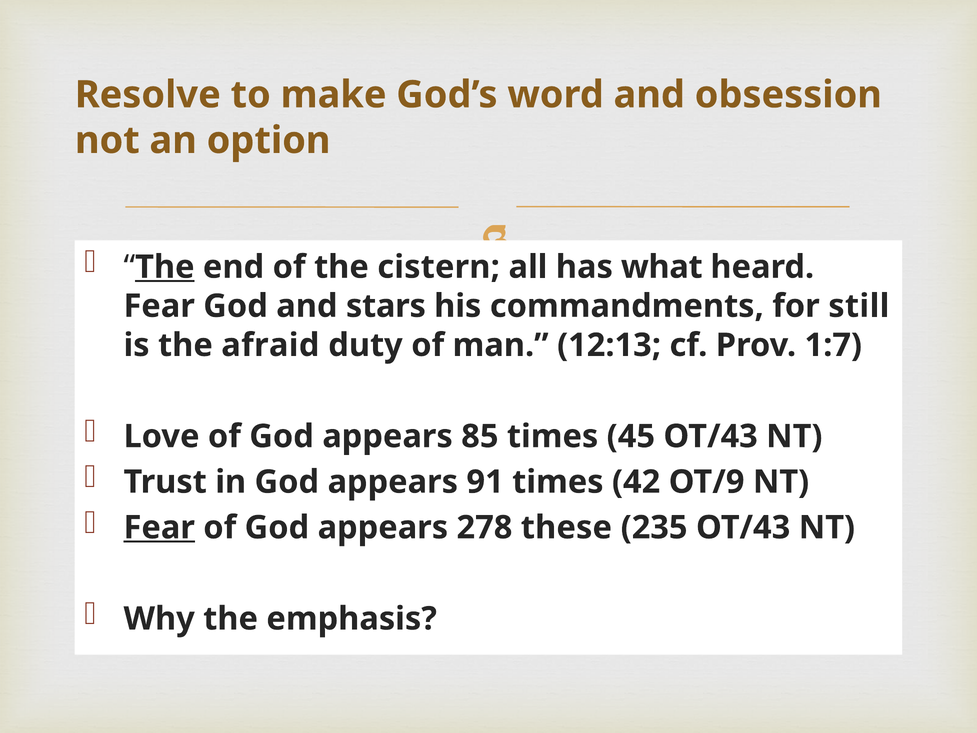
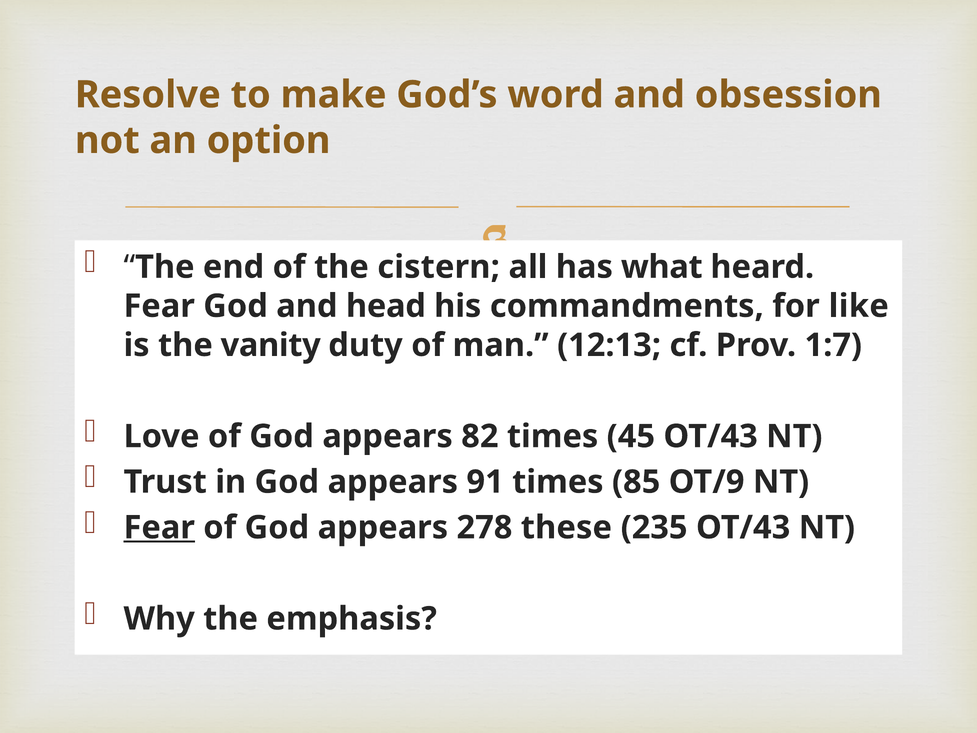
The underline: present -> none (165, 267)
stars: stars -> head (386, 306)
still: still -> like (859, 306)
afraid: afraid -> vanity (271, 345)
85: 85 -> 82 (480, 436)
42: 42 -> 85 (636, 482)
